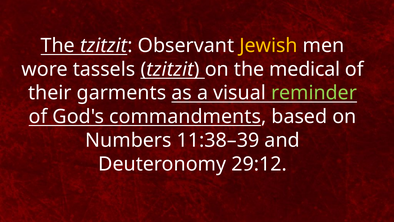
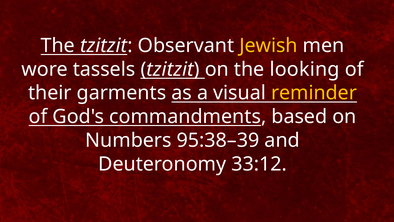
medical: medical -> looking (305, 69)
reminder colour: light green -> yellow (314, 93)
11:38–39: 11:38–39 -> 95:38–39 (218, 140)
29:12: 29:12 -> 33:12 (259, 164)
